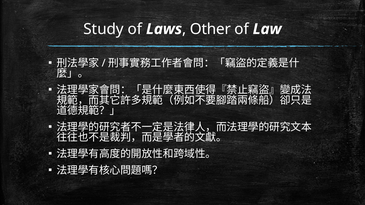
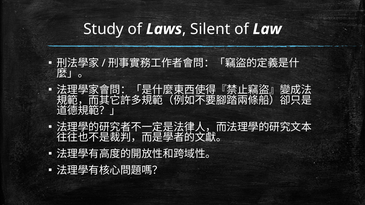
Other: Other -> Silent (210, 29)
